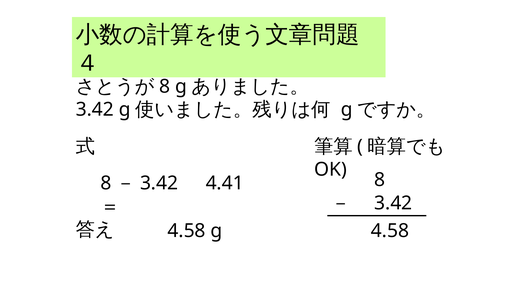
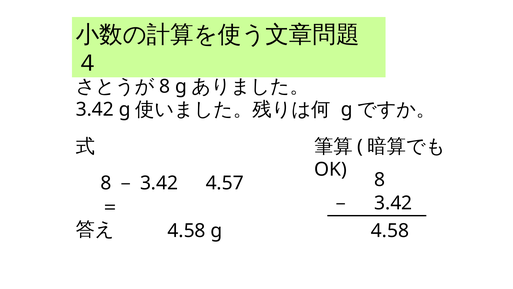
4.41: 4.41 -> 4.57 (225, 183)
